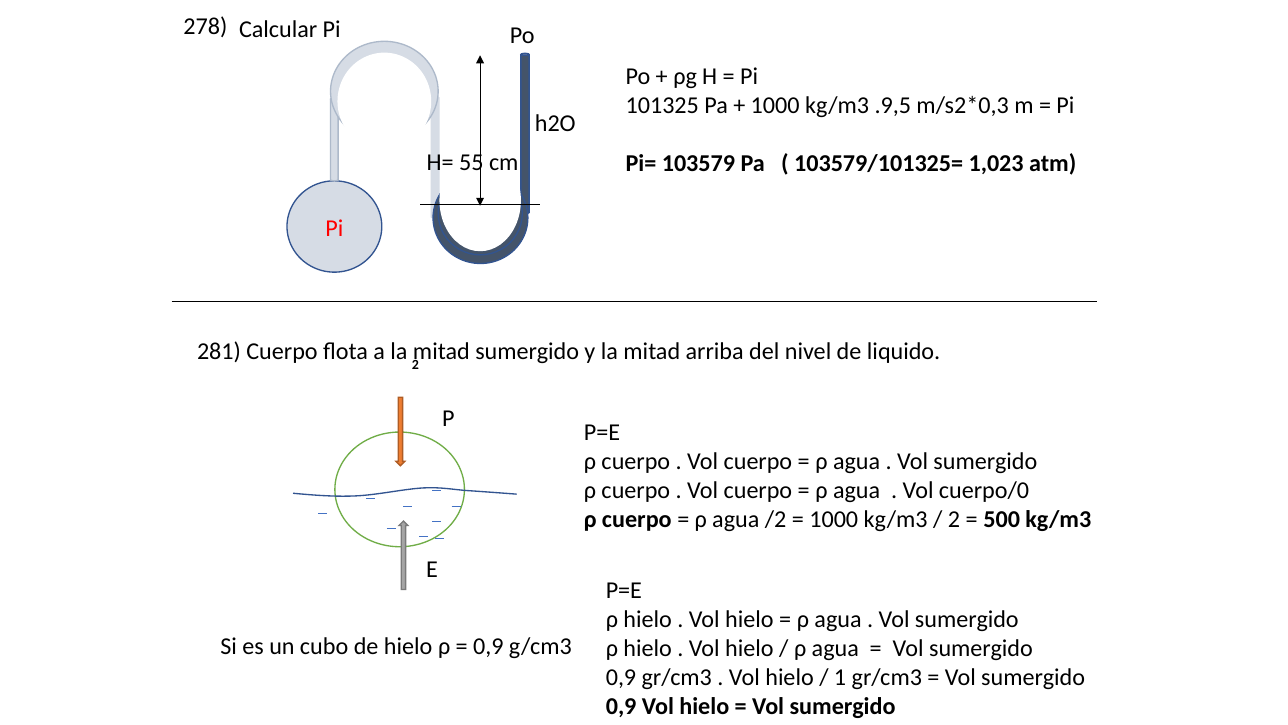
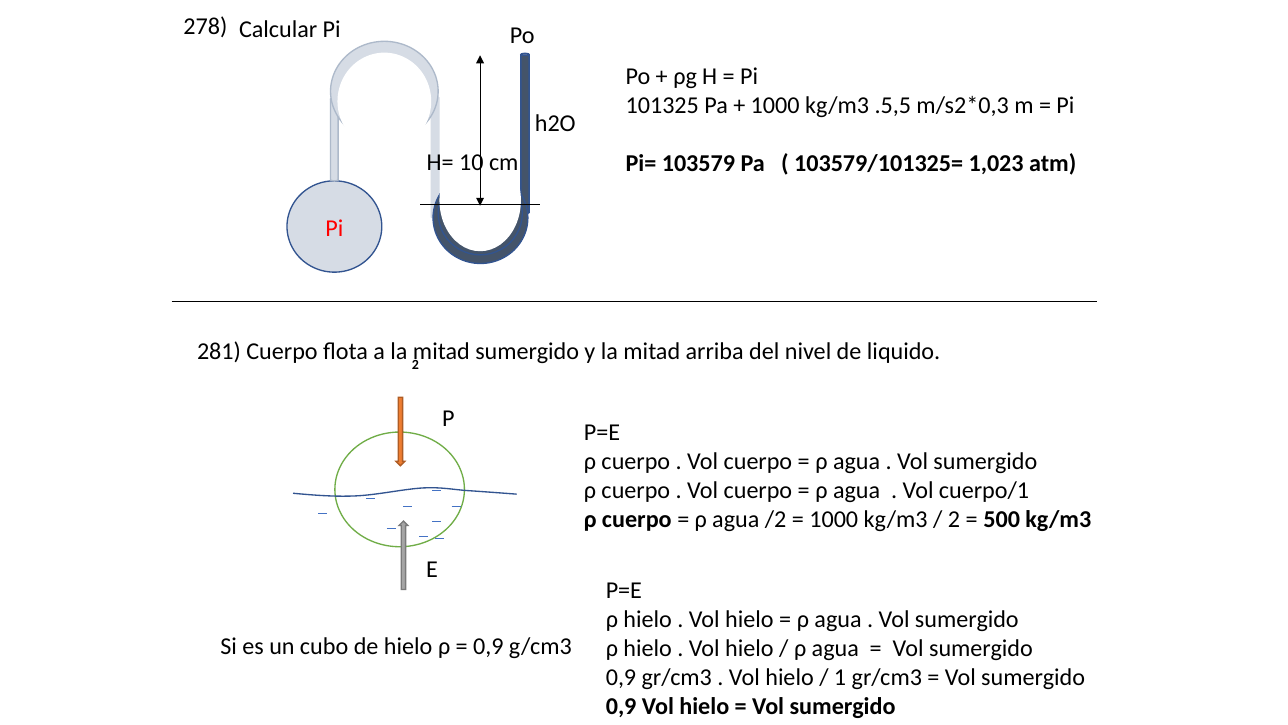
.9,5: .9,5 -> .5,5 (893, 106)
55: 55 -> 10 (471, 162)
cuerpo/0: cuerpo/0 -> cuerpo/1 (984, 491)
